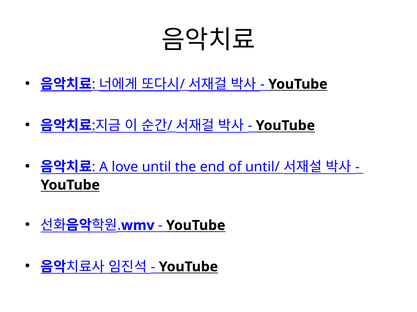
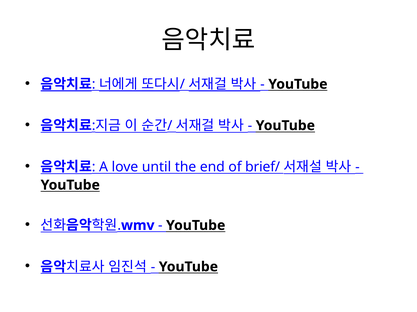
until/: until/ -> brief/ (263, 167)
